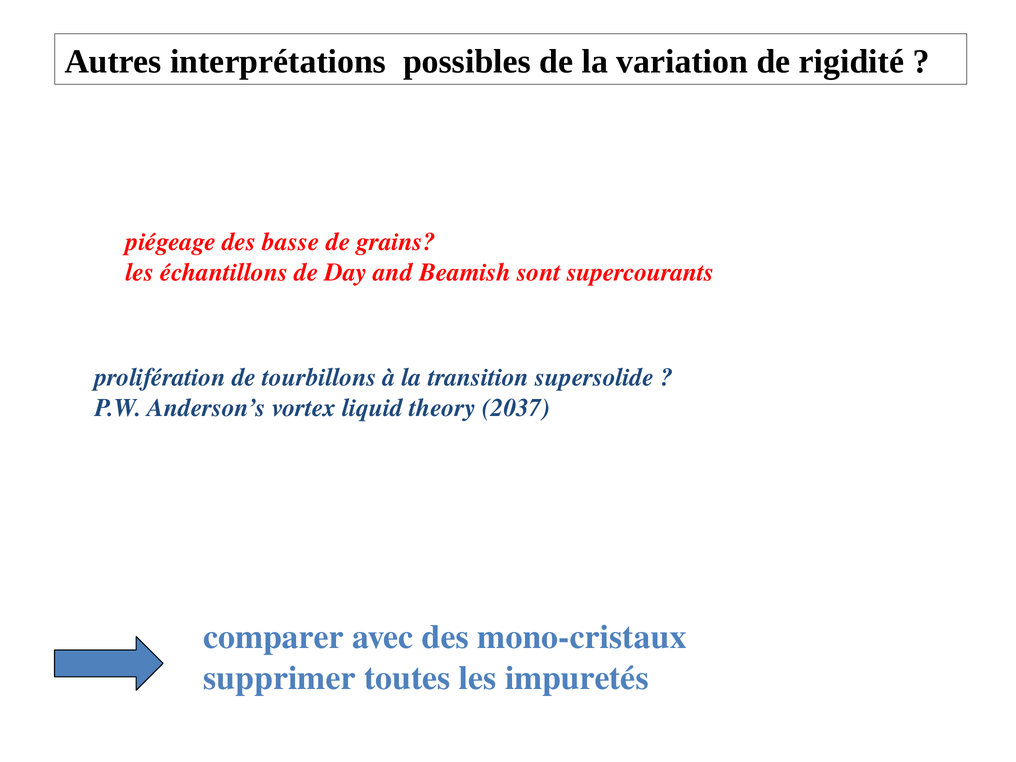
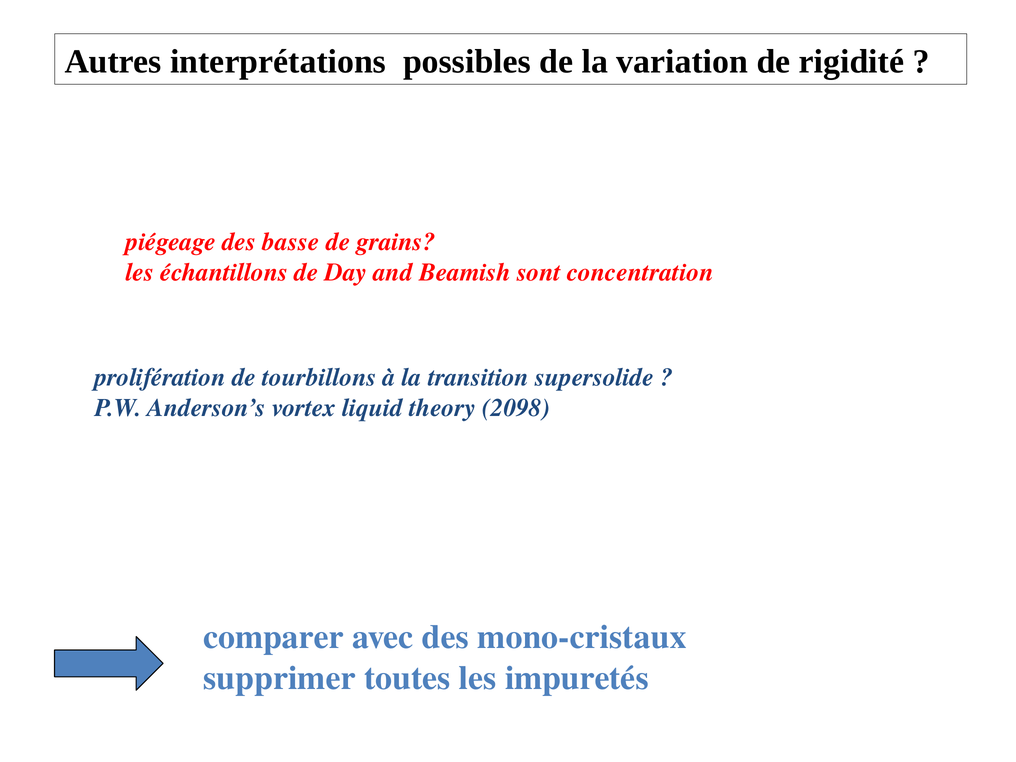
supercourants: supercourants -> concentration (640, 273)
2037: 2037 -> 2098 (516, 408)
